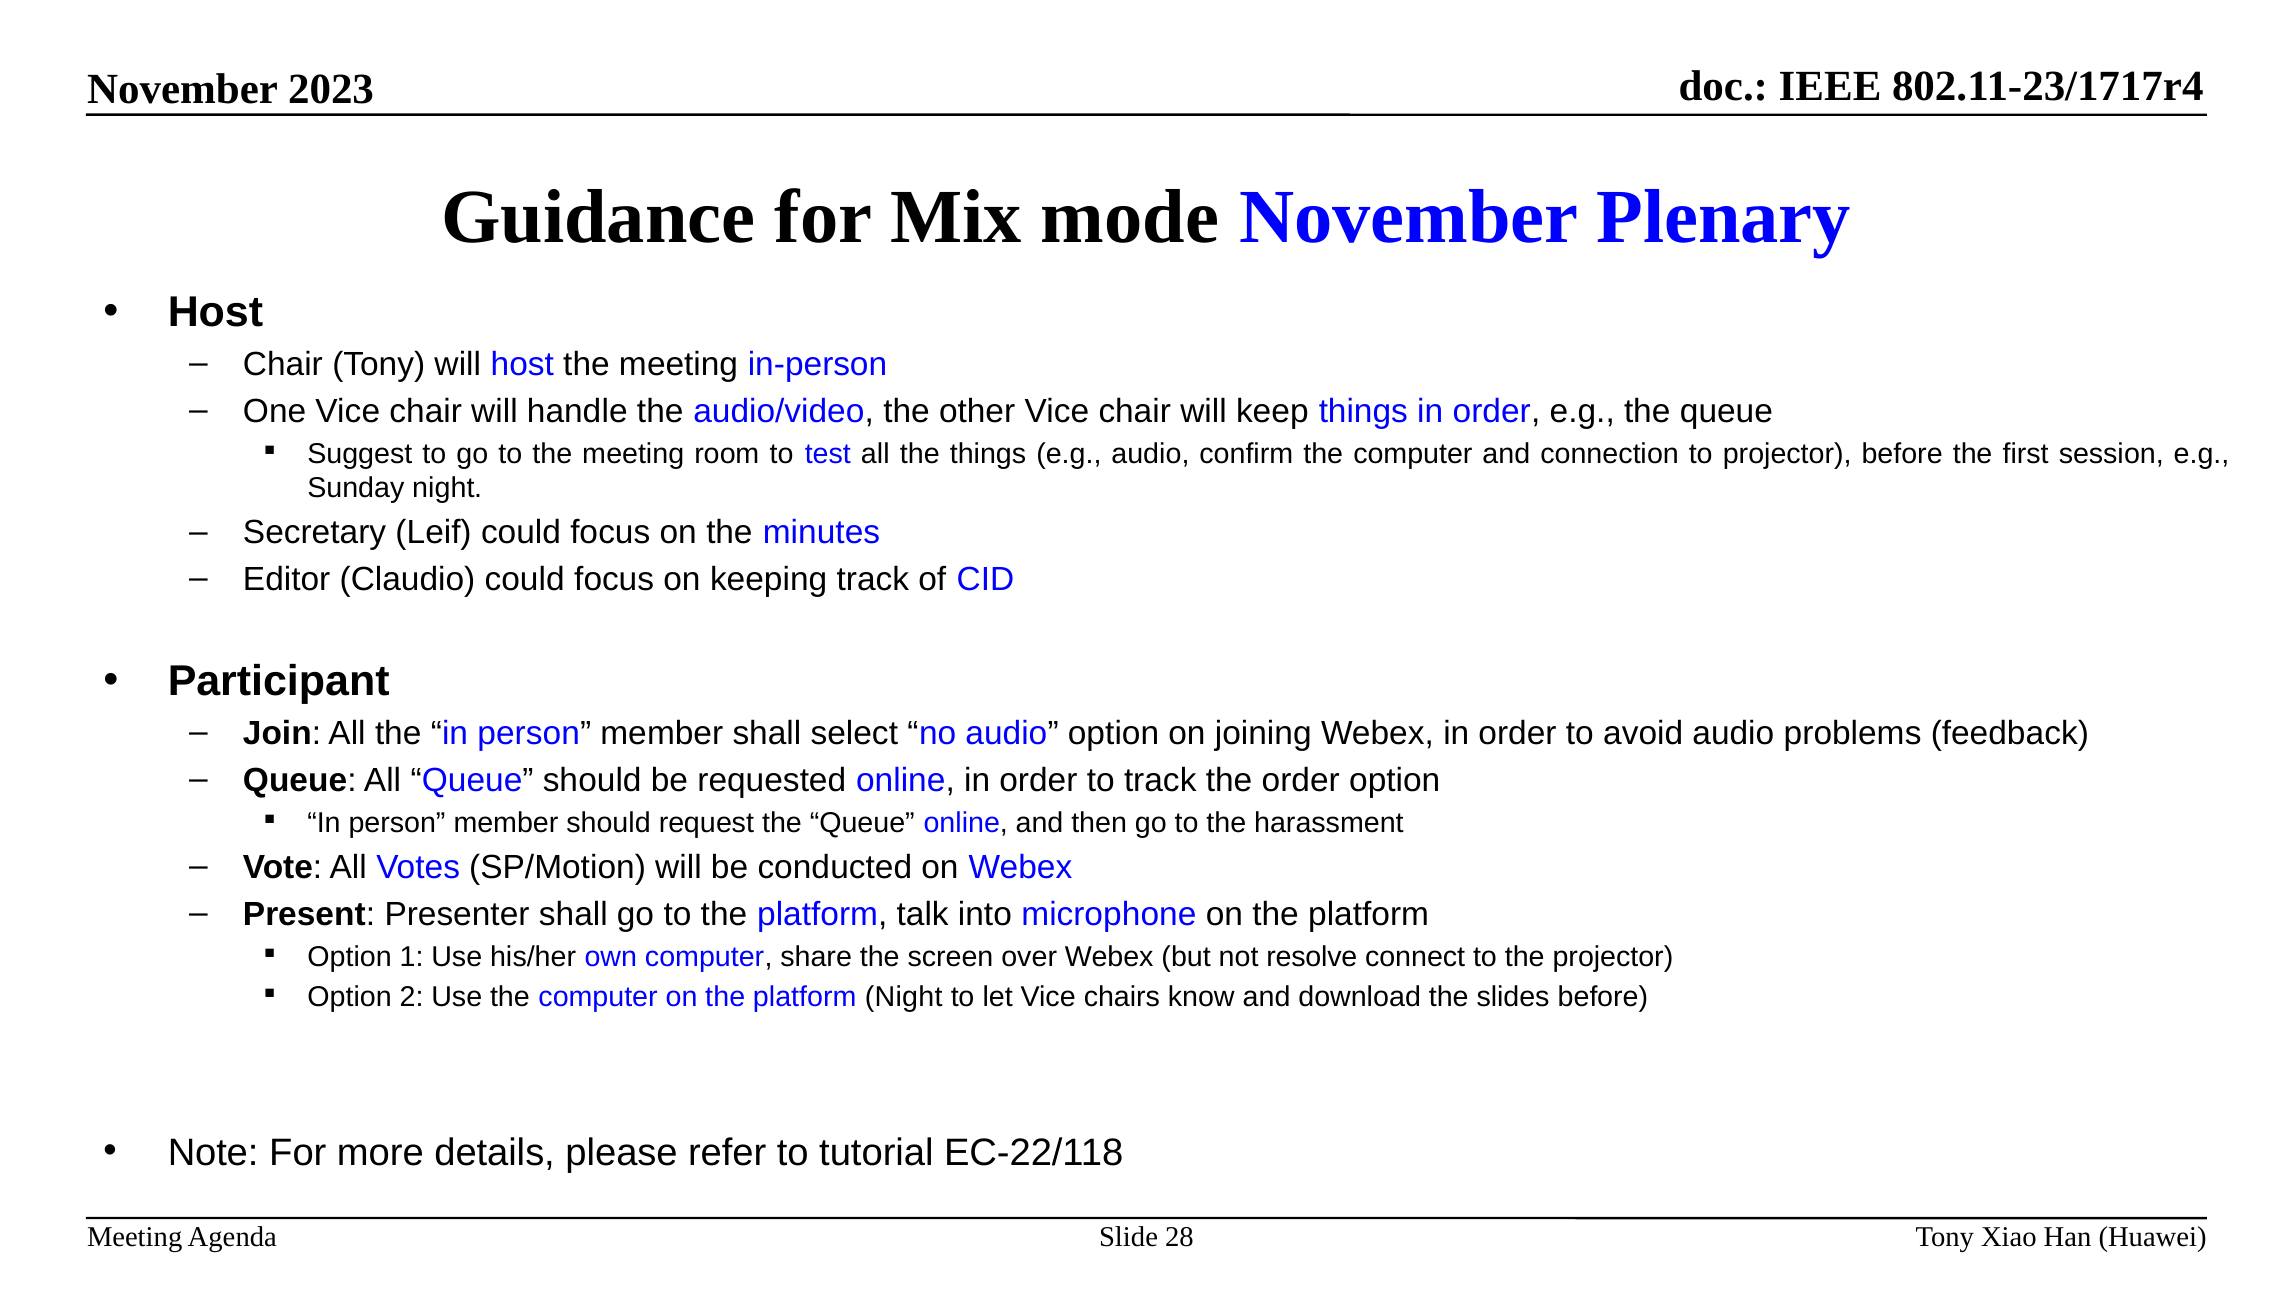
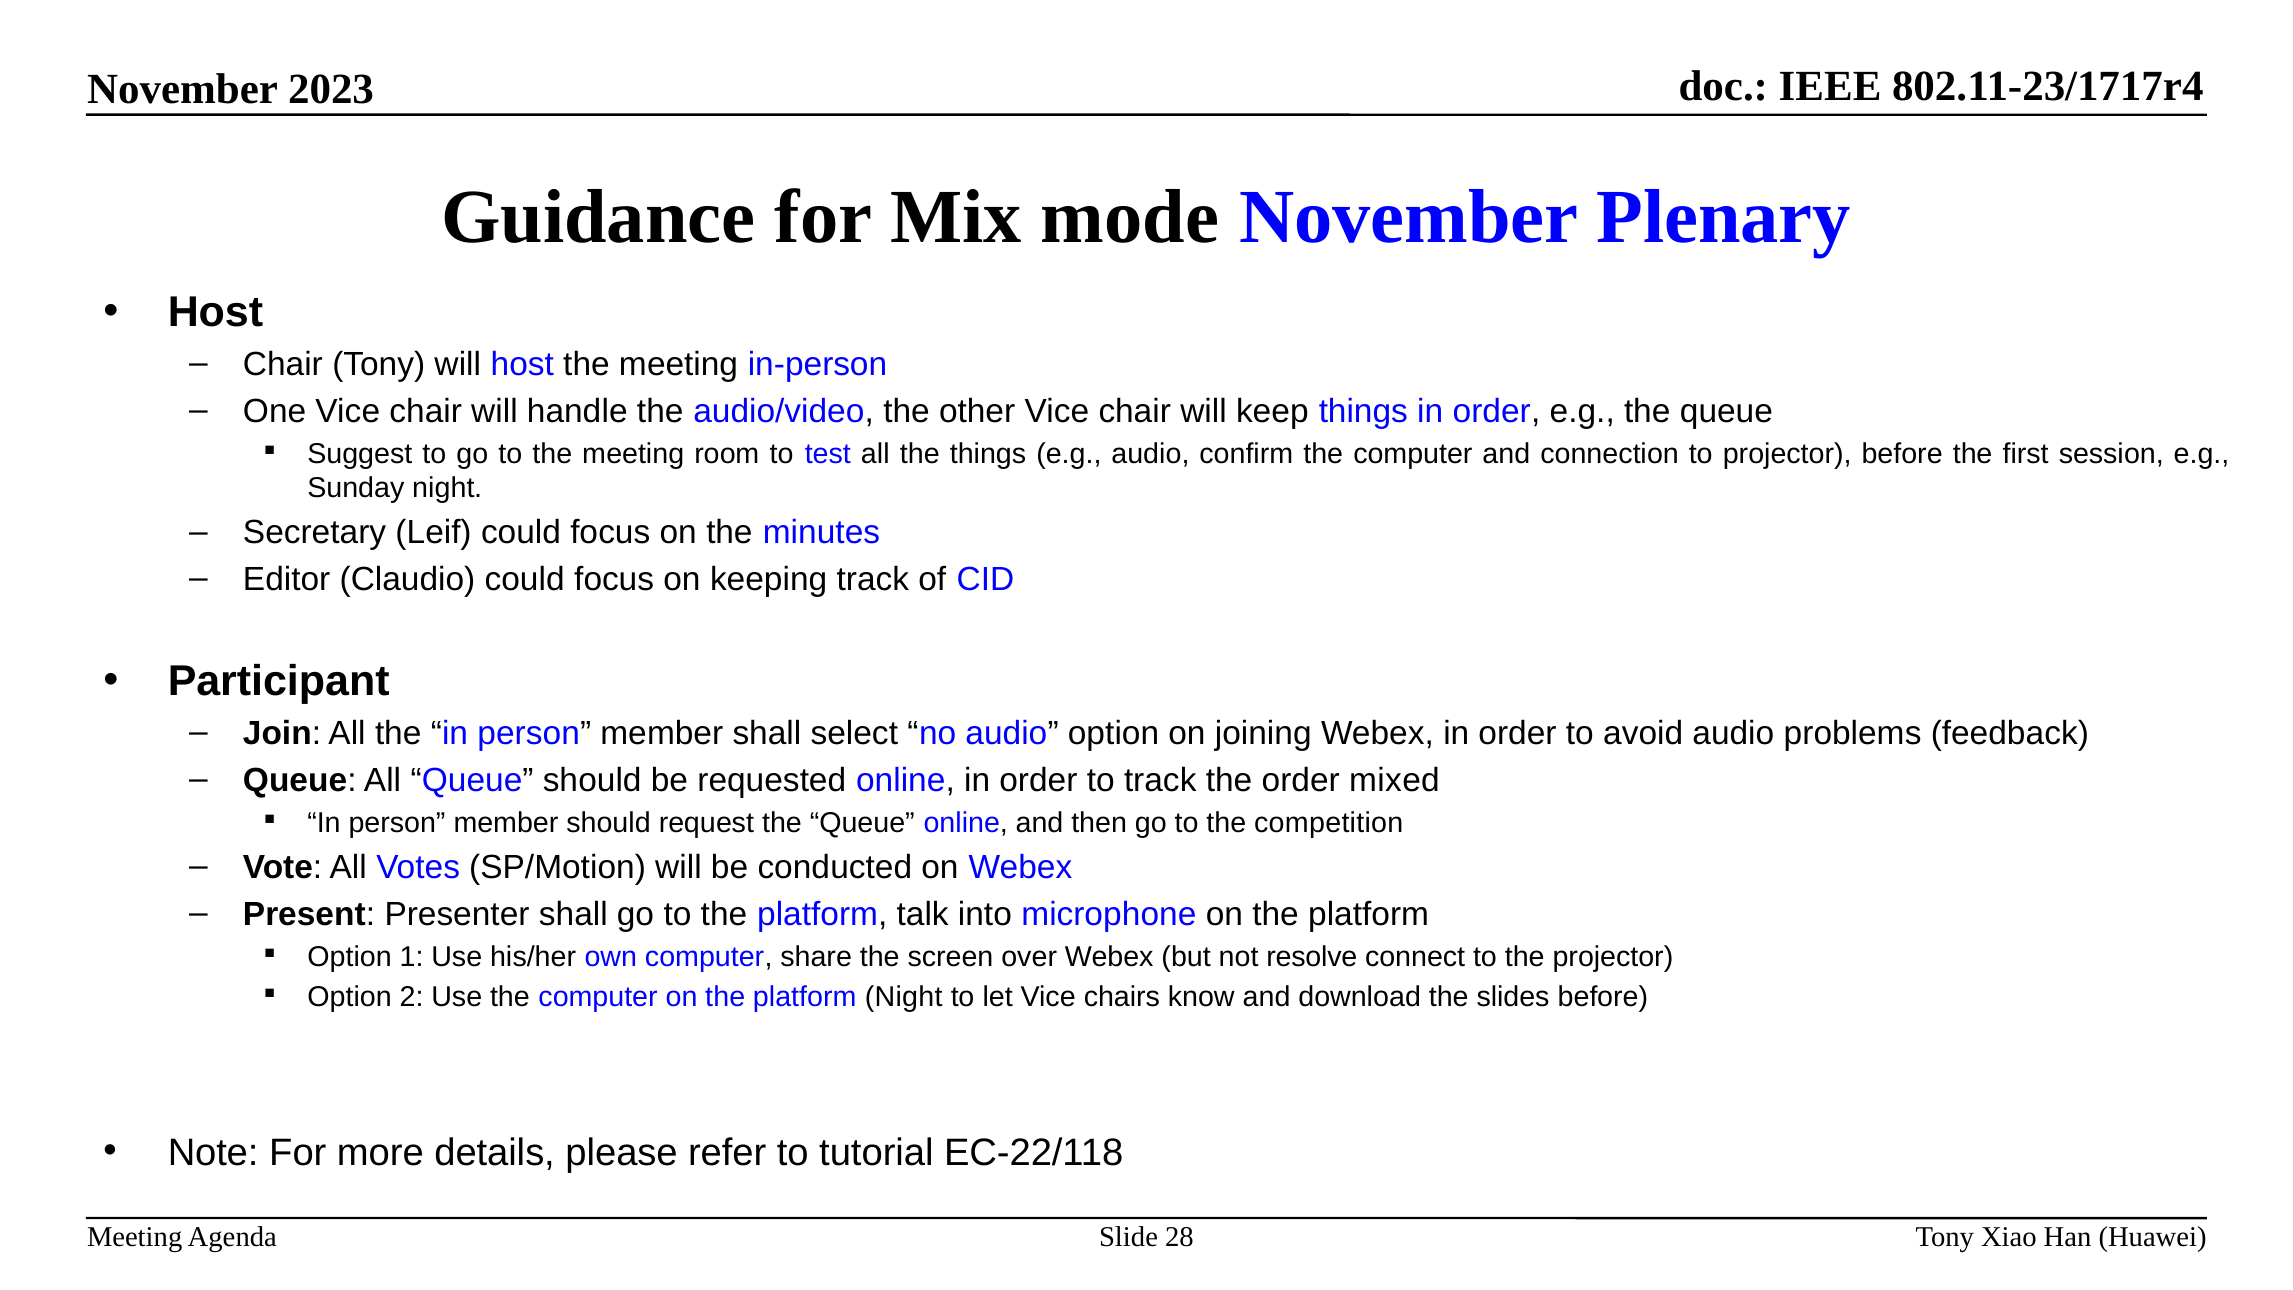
order option: option -> mixed (1395, 780)
harassment: harassment -> competition (1329, 823)
